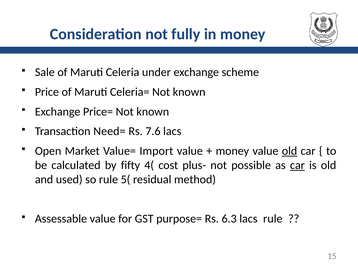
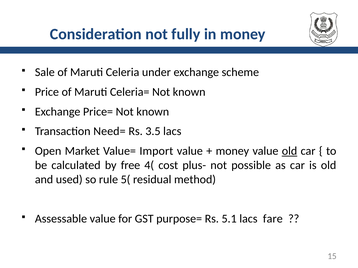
7.6: 7.6 -> 3.5 (153, 132)
fifty: fifty -> free (131, 166)
car underline: present -> none (297, 166)
6.3: 6.3 -> 5.1 (229, 219)
lacs rule: rule -> fare (273, 219)
